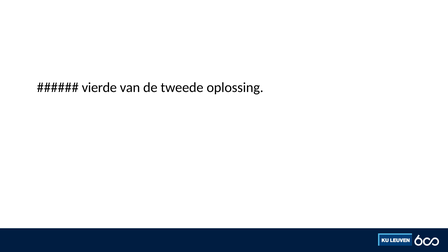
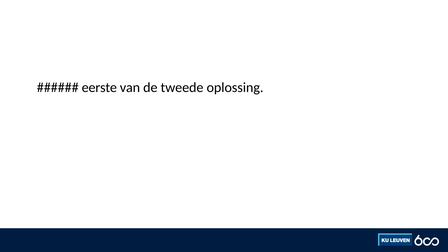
vierde: vierde -> eerste (99, 88)
